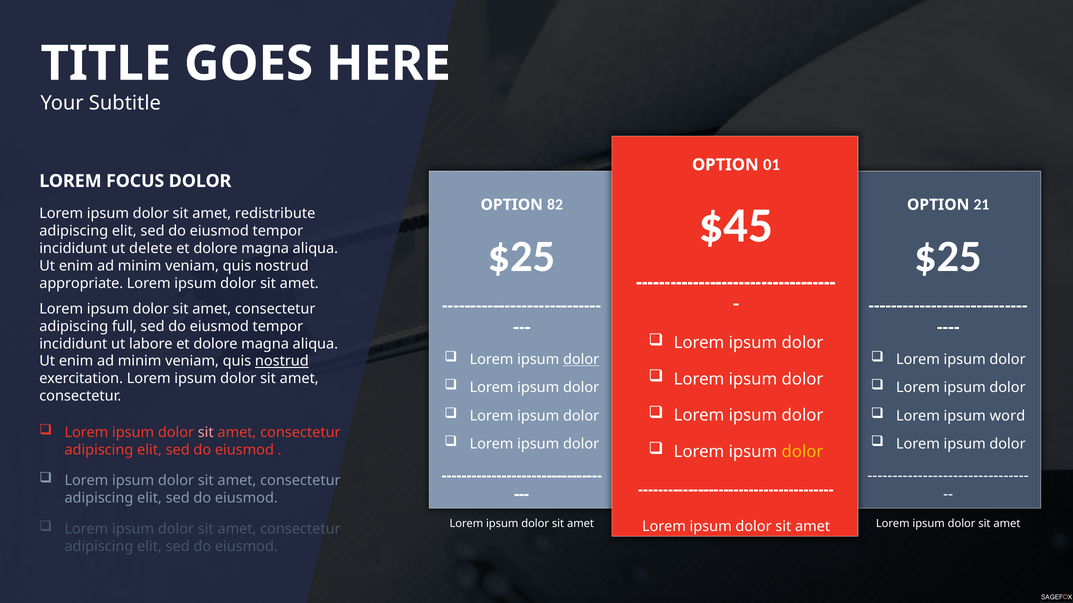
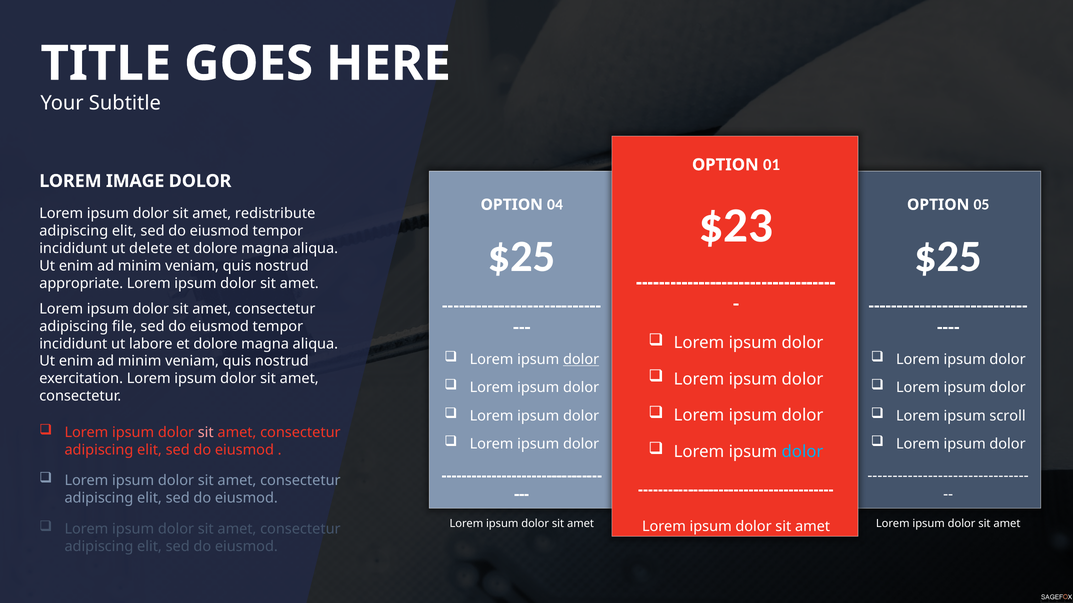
FOCUS: FOCUS -> IMAGE (135, 181)
82: 82 -> 04 (555, 205)
21: 21 -> 05 (981, 205)
$45: $45 -> $23 (736, 226)
full: full -> file (124, 327)
nostrud underline: present -> none (282, 362)
word: word -> scroll (1008, 416)
dolor colour: yellow -> light blue (802, 452)
